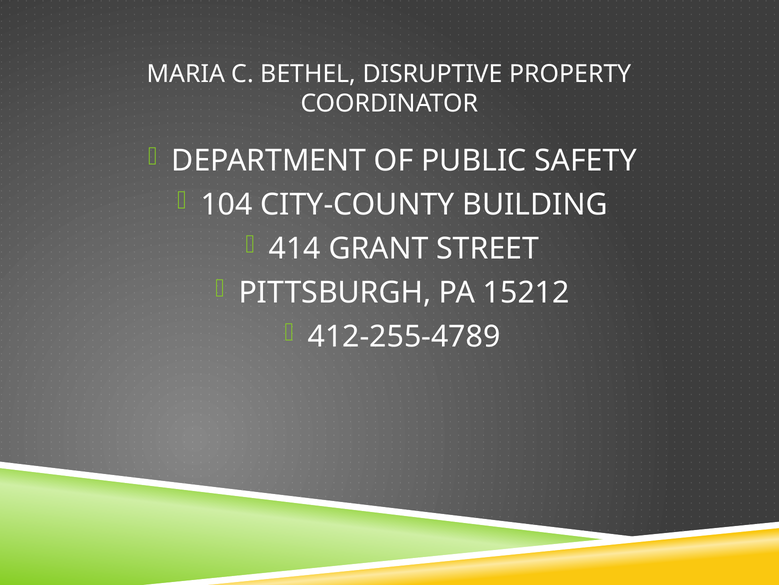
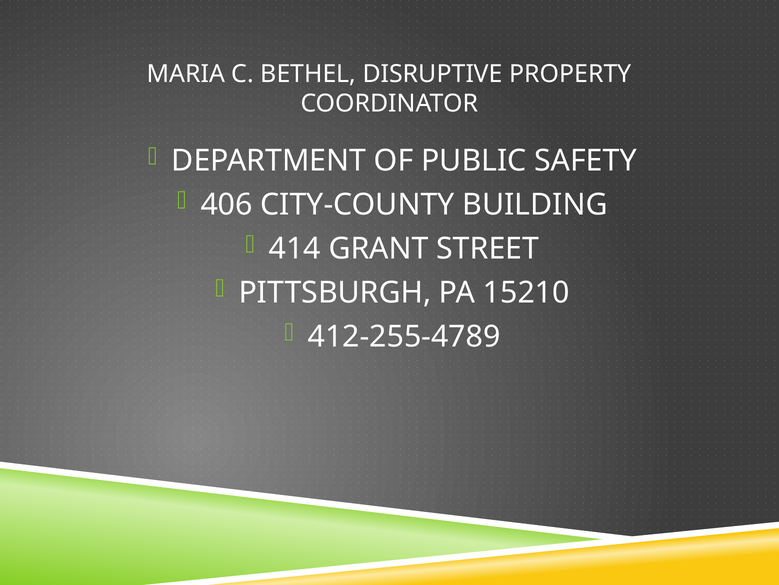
104: 104 -> 406 (227, 204)
15212: 15212 -> 15210 (526, 292)
